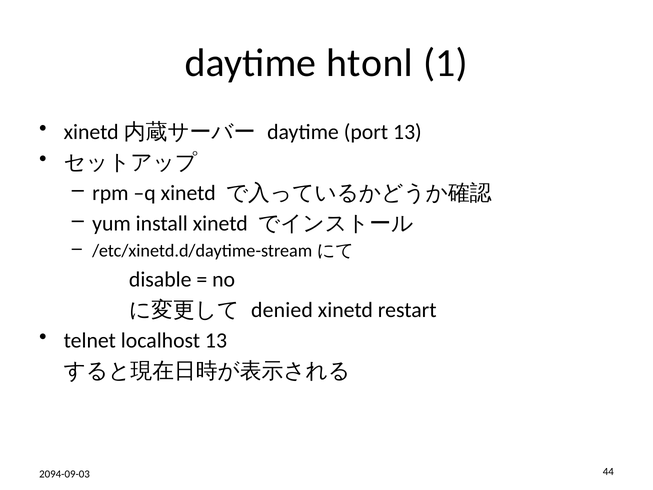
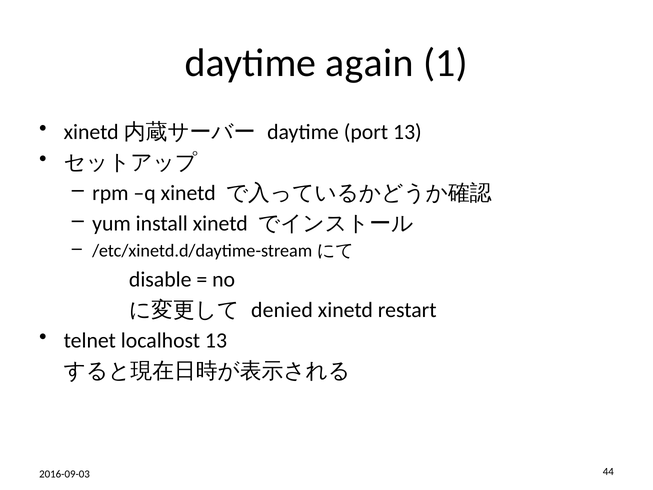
htonl: htonl -> again (370, 63)
2094-09-03: 2094-09-03 -> 2016-09-03 (65, 474)
